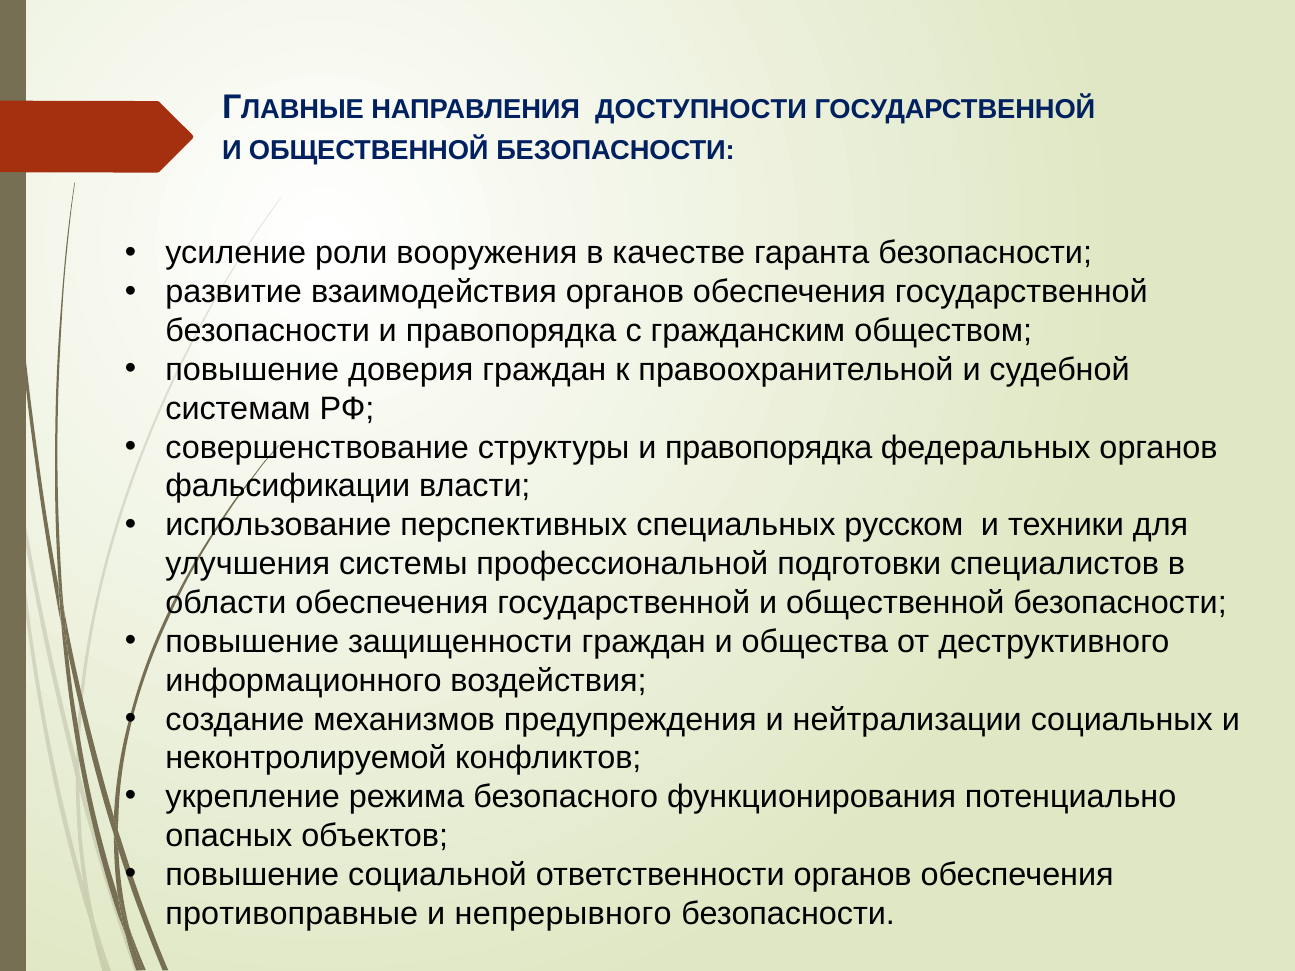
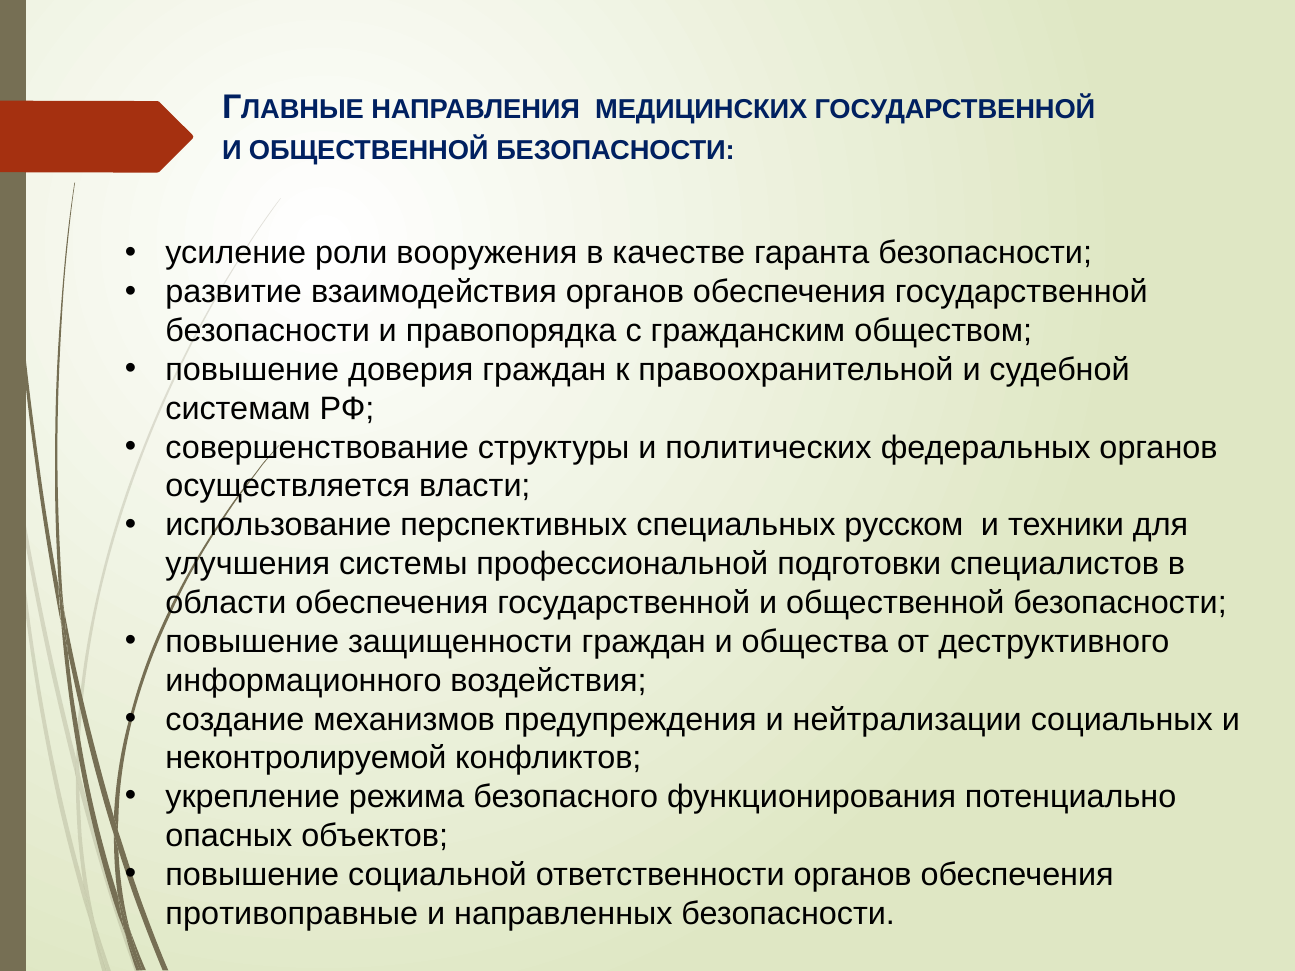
ДОСТУПНОСТИ: ДОСТУПНОСТИ -> МЕДИЦИНСКИХ (701, 109)
структуры и правопорядка: правопорядка -> политических (769, 447)
фальсификации: фальсификации -> осуществляется (288, 486)
непрерывного: непрерывного -> направленных (563, 914)
